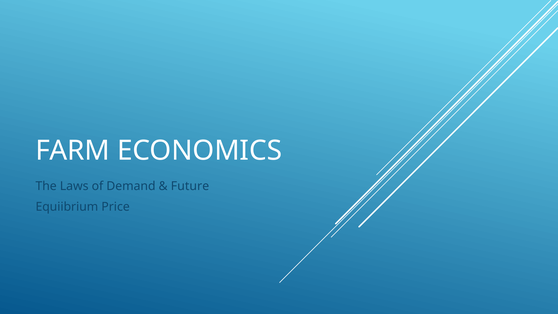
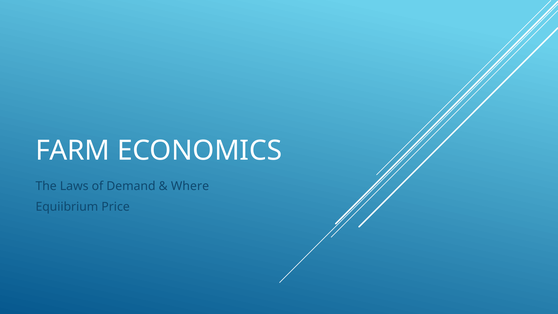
Future: Future -> Where (190, 186)
